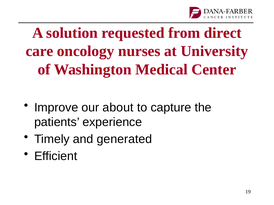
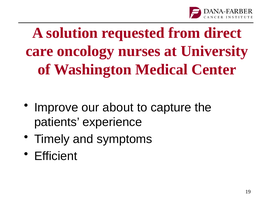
generated: generated -> symptoms (124, 139)
